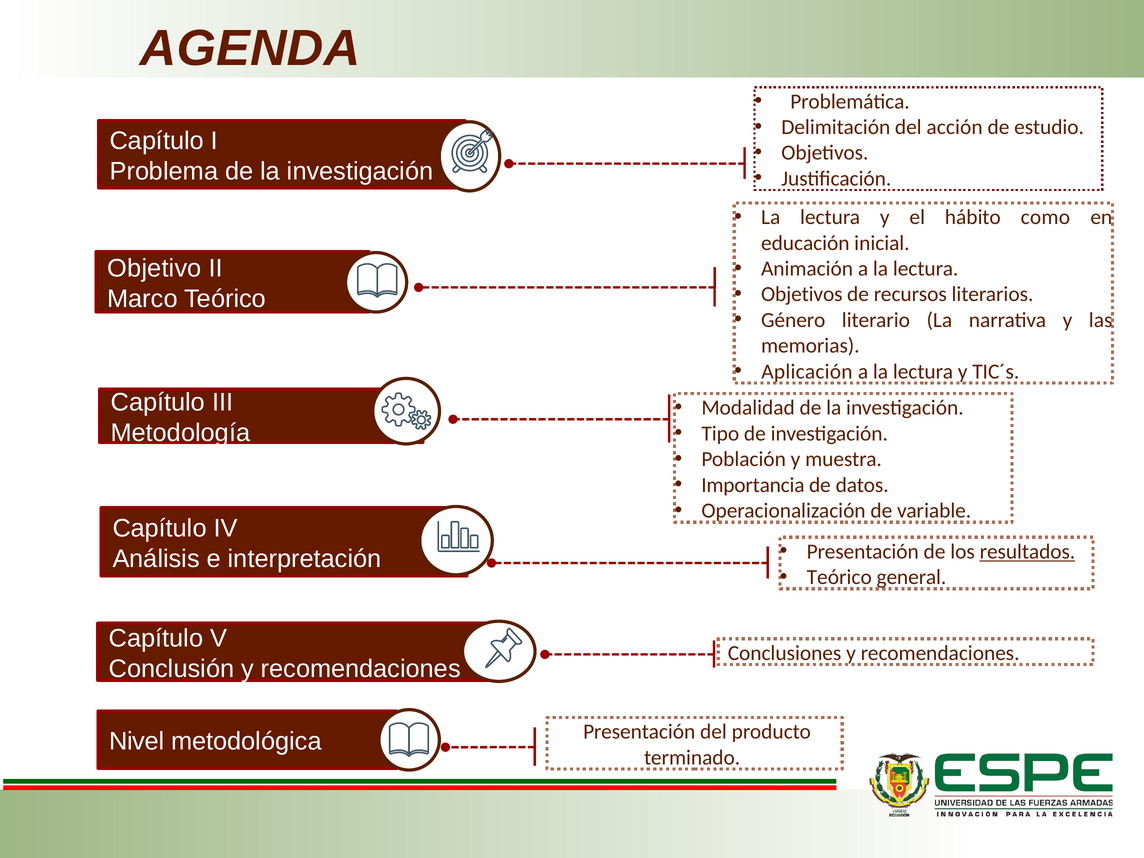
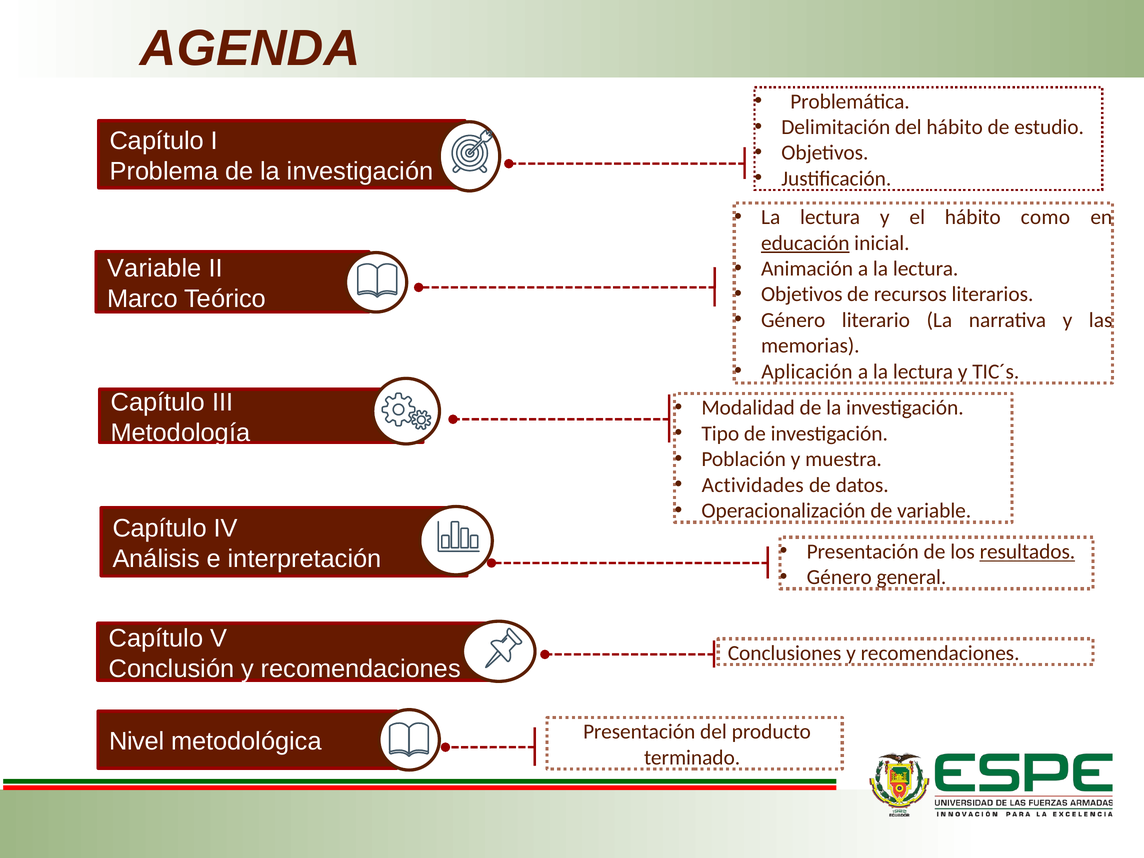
del acción: acción -> hábito (955, 127)
educación underline: none -> present (805, 243)
Objetivo: Objetivo -> Variable (154, 268)
Importancia: Importancia -> Actividades (753, 485)
Teórico: Teórico -> Género (839, 577)
